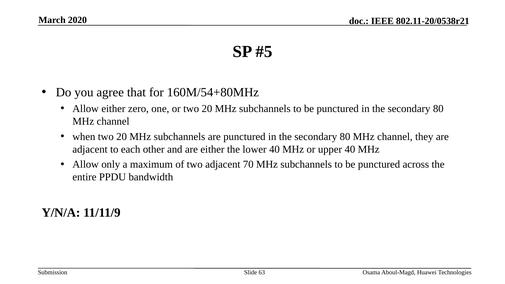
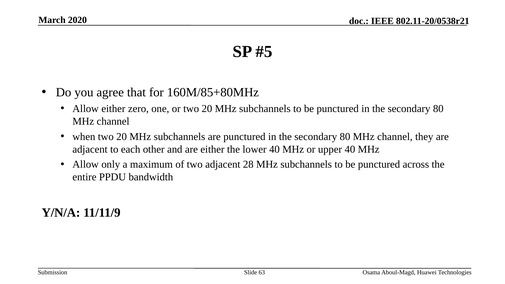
160M/54+80MHz: 160M/54+80MHz -> 160M/85+80MHz (213, 92)
70: 70 -> 28 (248, 165)
